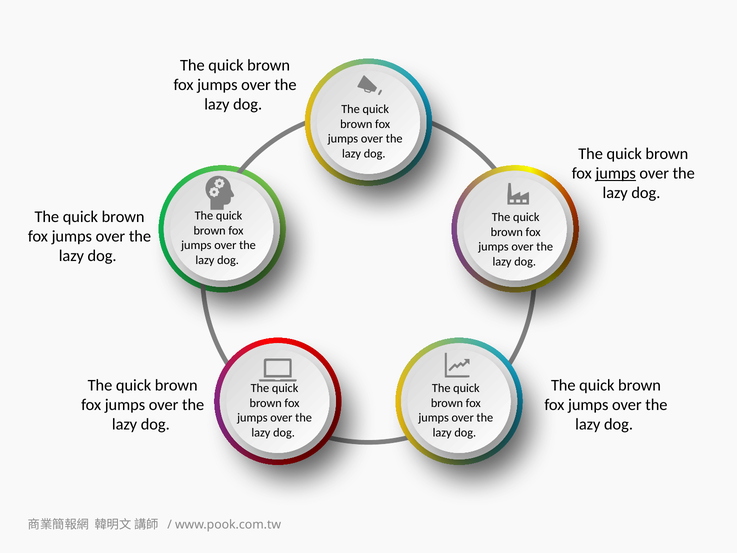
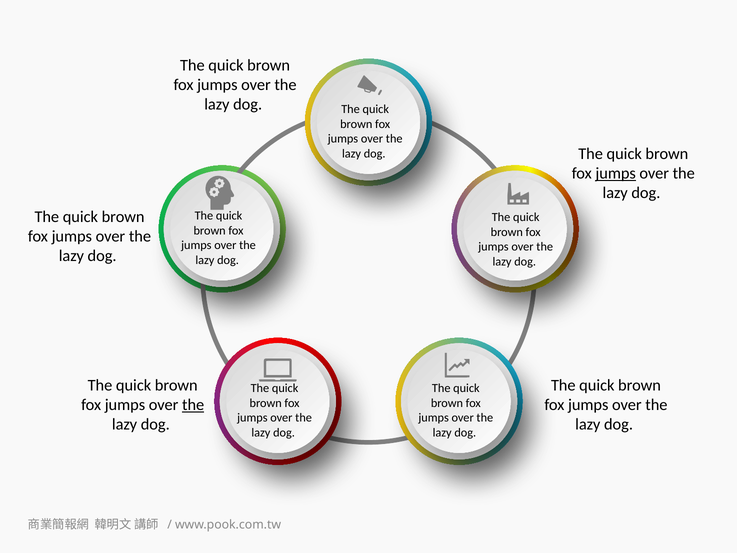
the underline: none -> present (193, 405)
